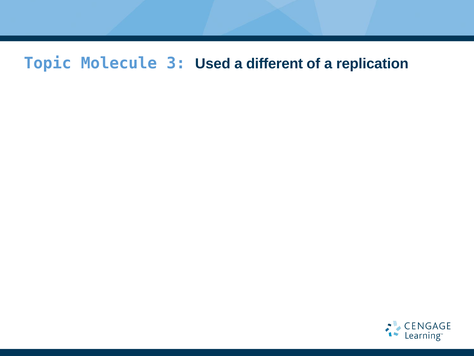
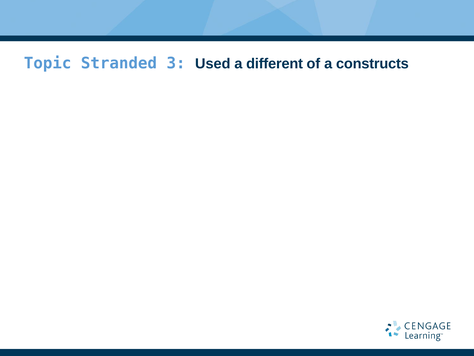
Molecule: Molecule -> Stranded (119, 63)
replication: replication -> constructs (372, 64)
